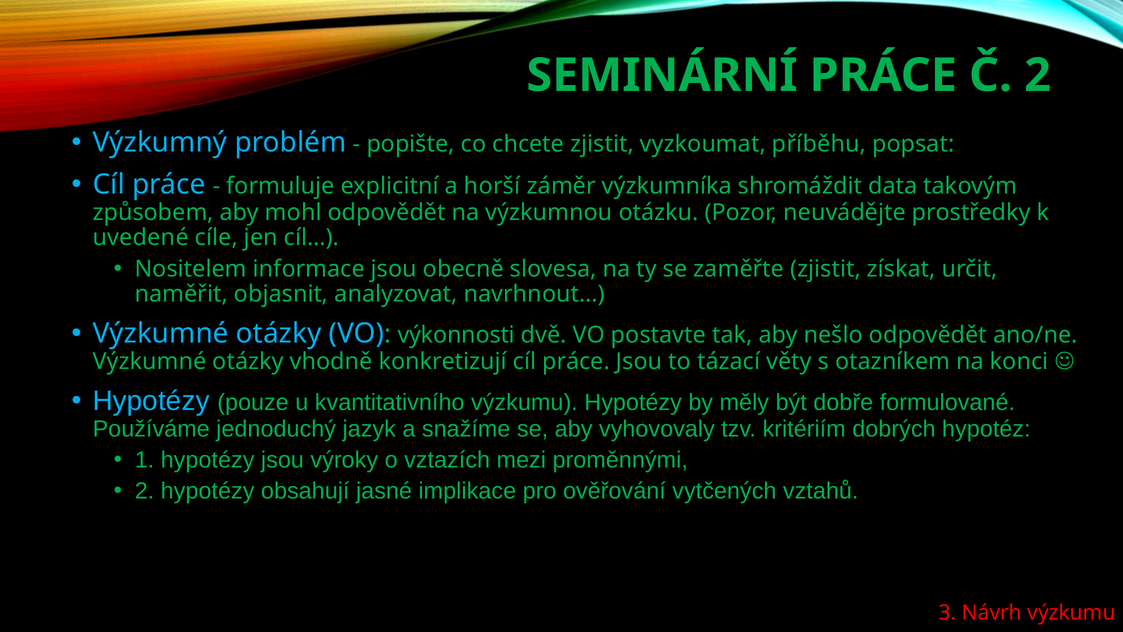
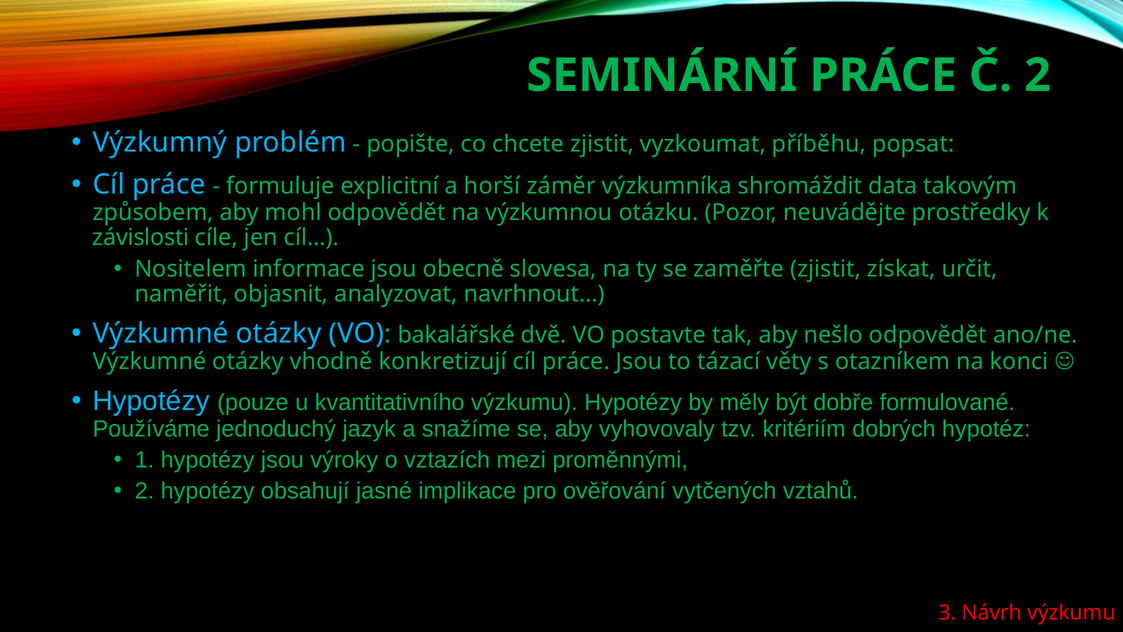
uvedené: uvedené -> závislosti (141, 238)
výkonnosti: výkonnosti -> bakalářské (456, 335)
